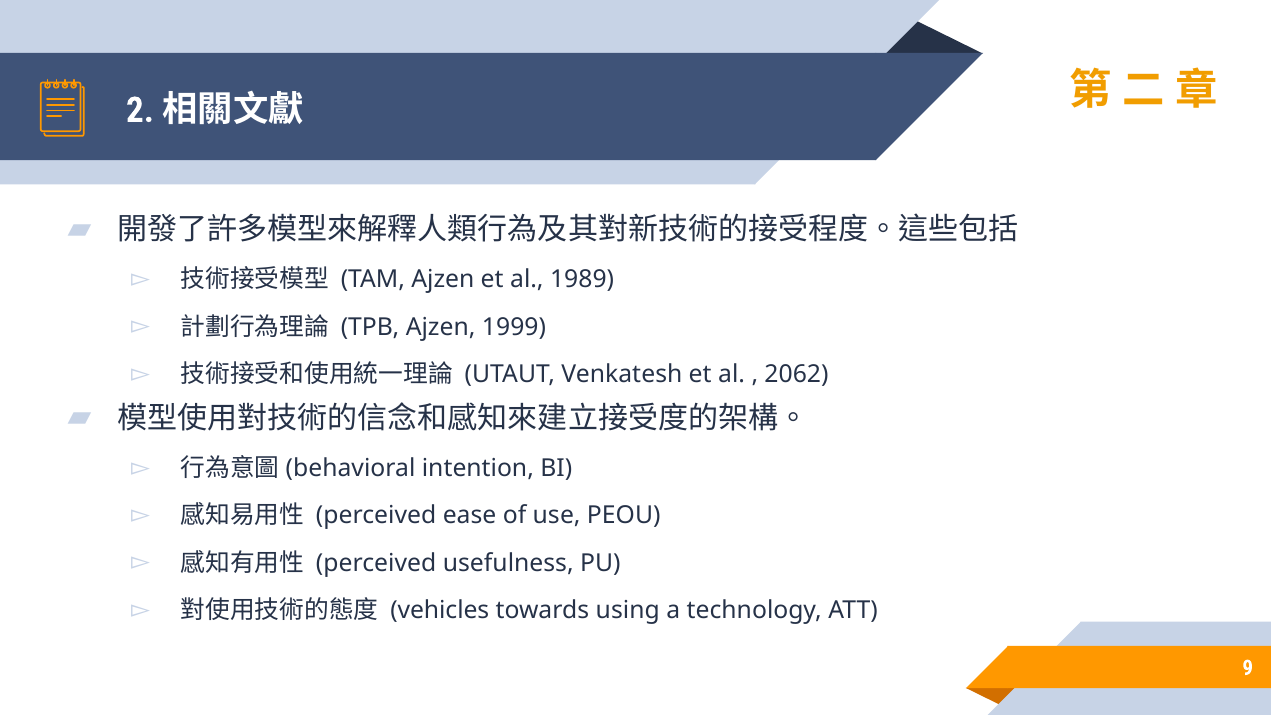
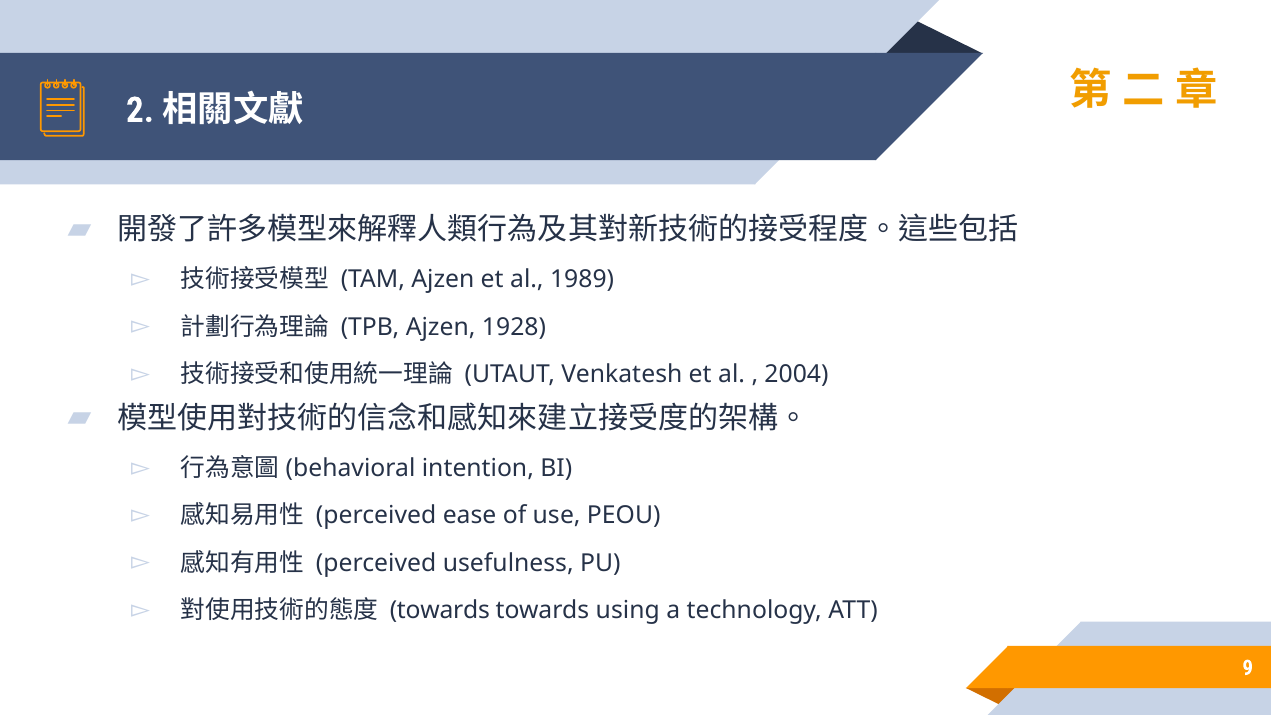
1999: 1999 -> 1928 (514, 327)
2062: 2062 -> 2004 (796, 374)
vehicles: vehicles -> towards (440, 610)
